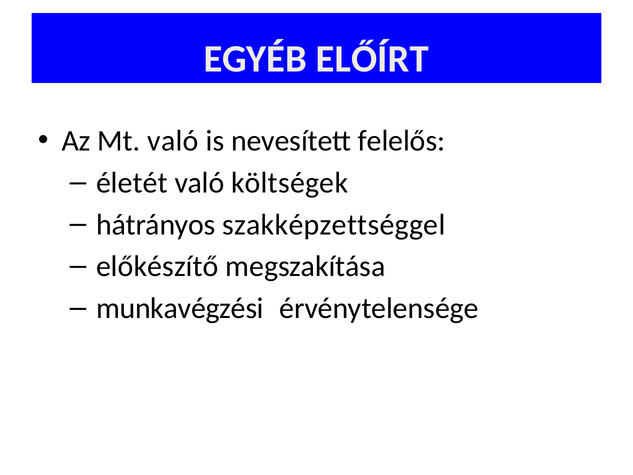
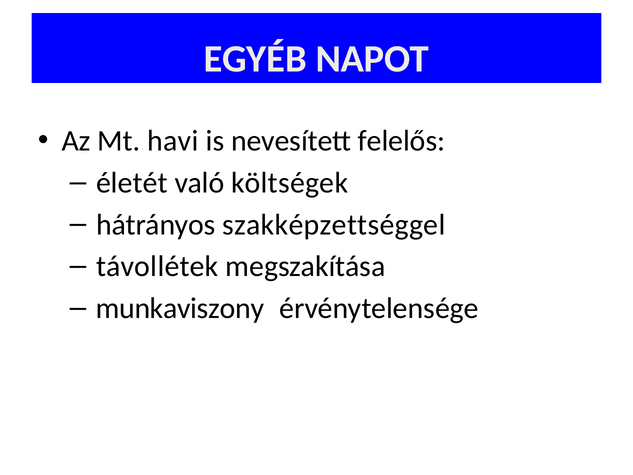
ELŐÍRT: ELŐÍRT -> NAPOT (372, 59)
Mt való: való -> havi (173, 141)
előkészítő: előkészítő -> távollétek (157, 266)
munkavégzési: munkavégzési -> munkaviszony (180, 308)
